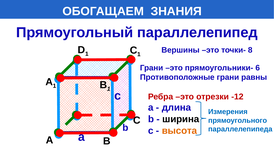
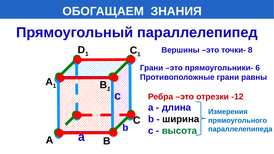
высота colour: orange -> green (179, 131)
